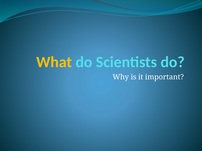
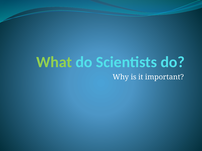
What colour: yellow -> light green (54, 62)
